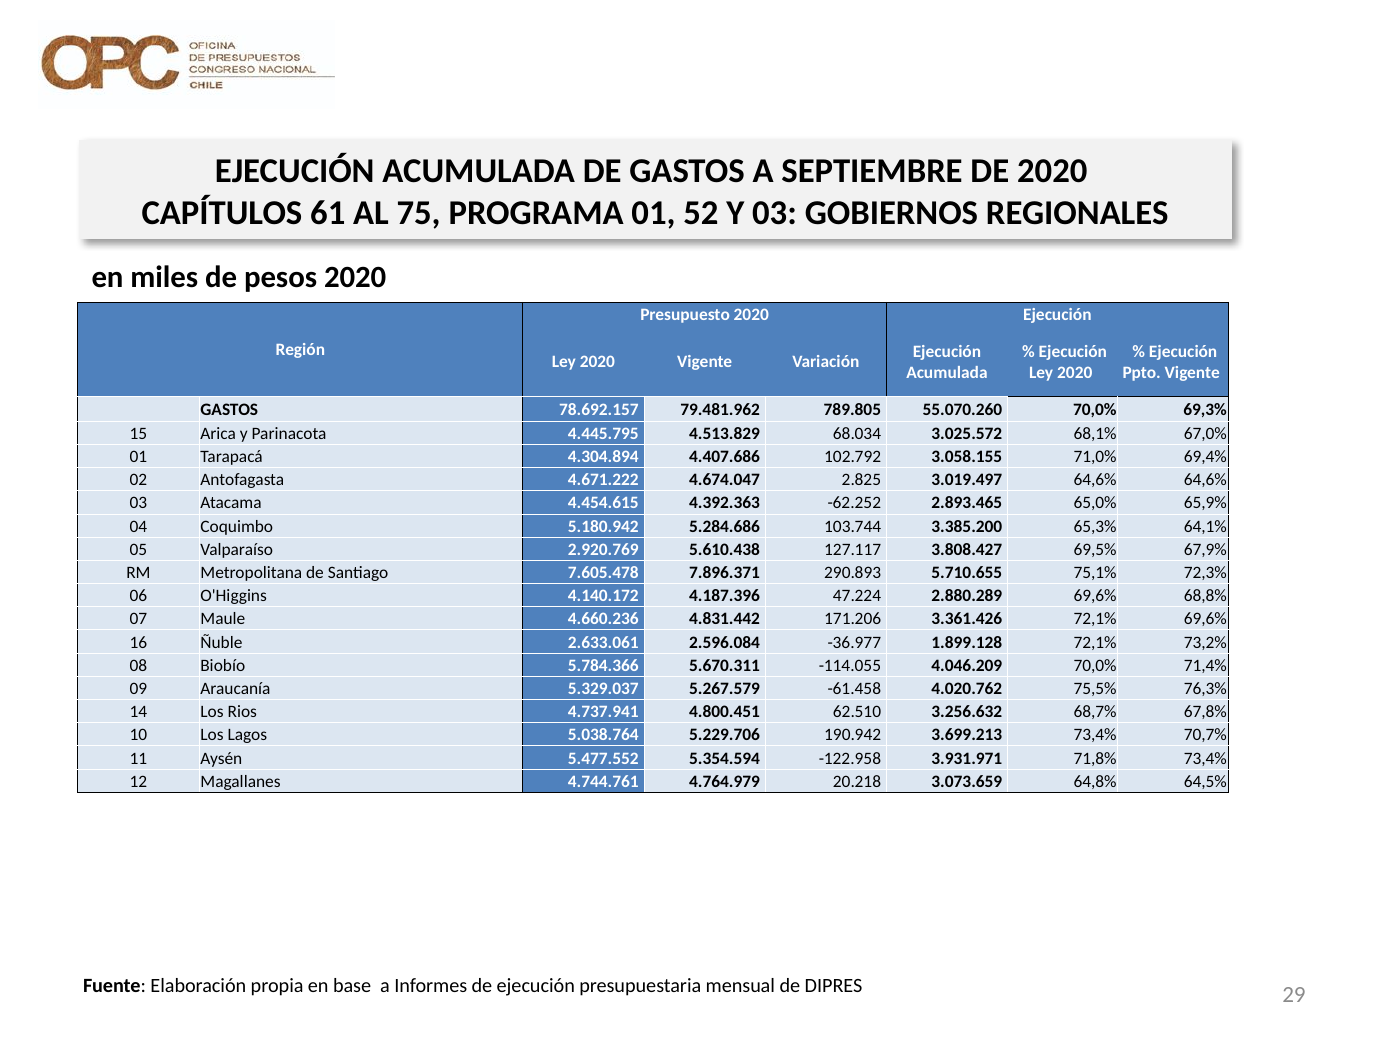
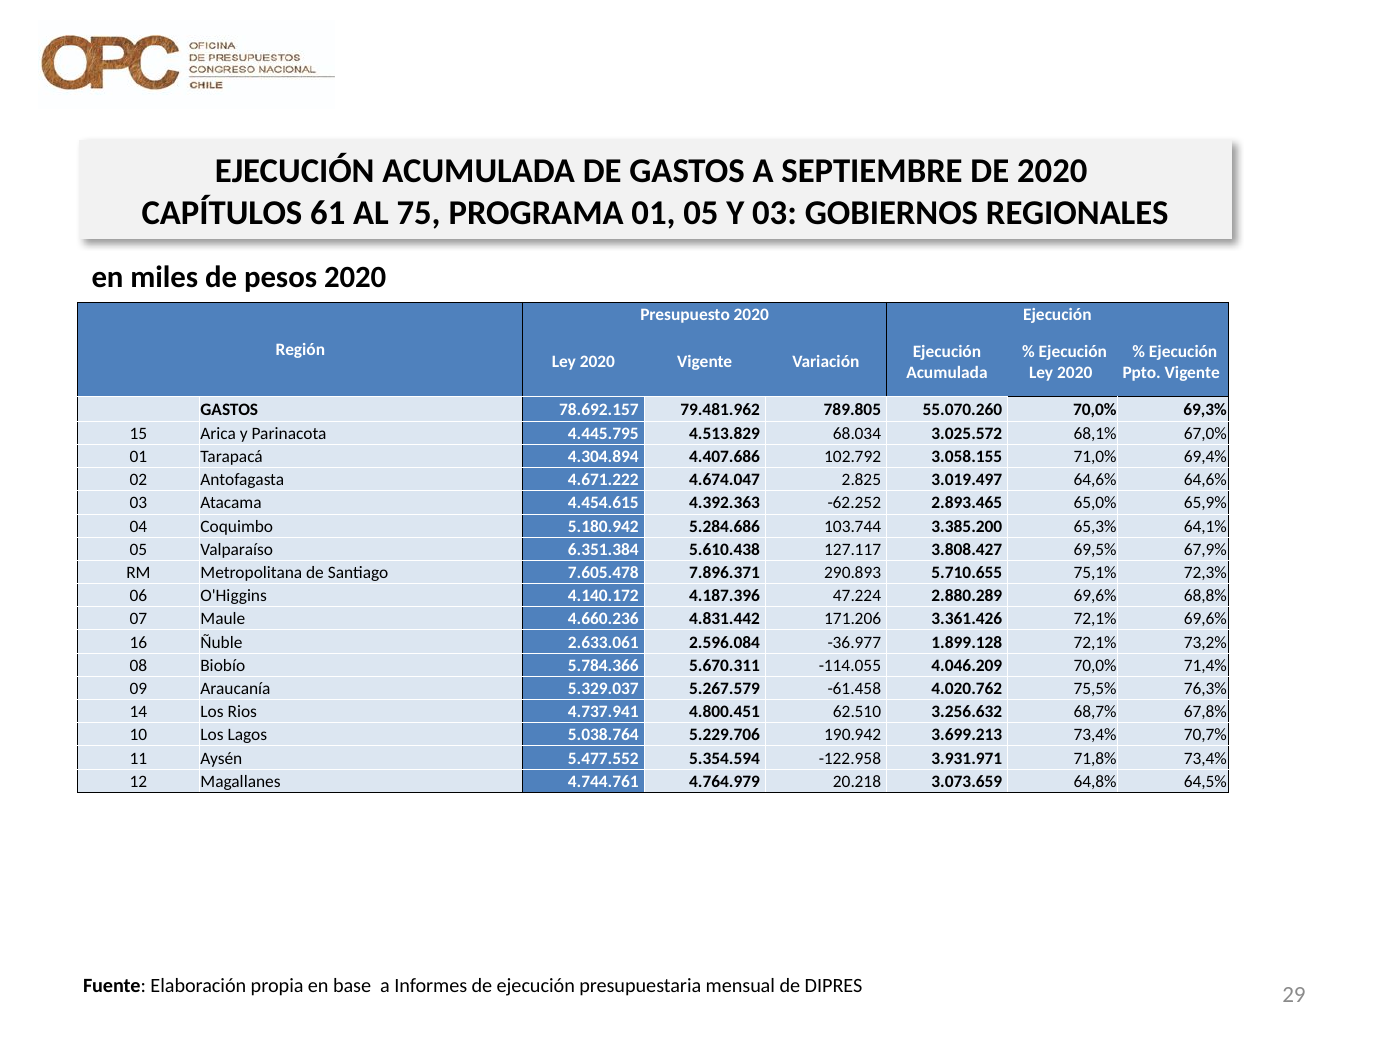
01 52: 52 -> 05 (701, 213)
2.920.769: 2.920.769 -> 6.351.384 (603, 549)
